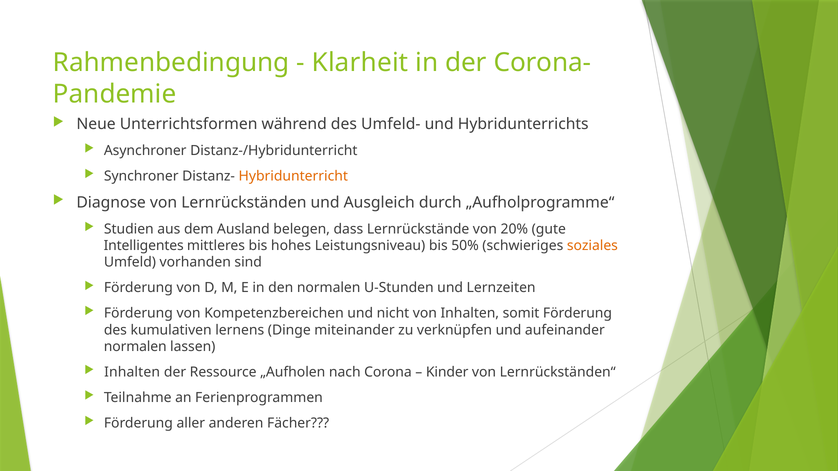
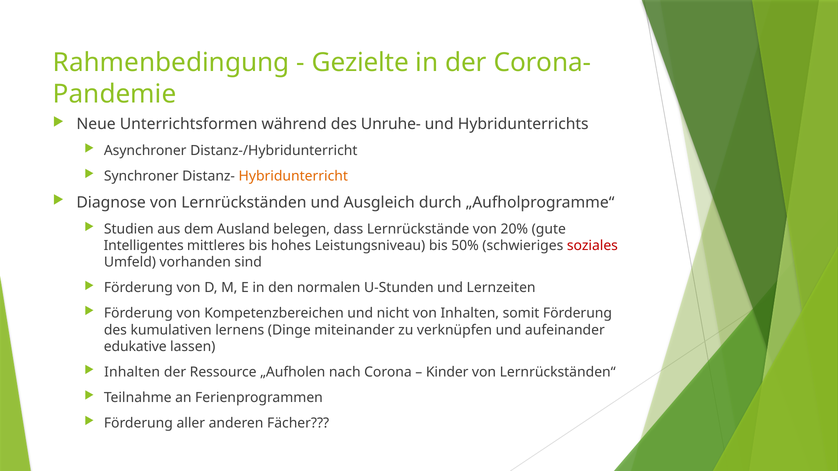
Klarheit: Klarheit -> Gezielte (360, 63)
Umfeld-: Umfeld- -> Unruhe- (391, 124)
soziales colour: orange -> red (592, 246)
normalen: normalen -> edukative (135, 347)
